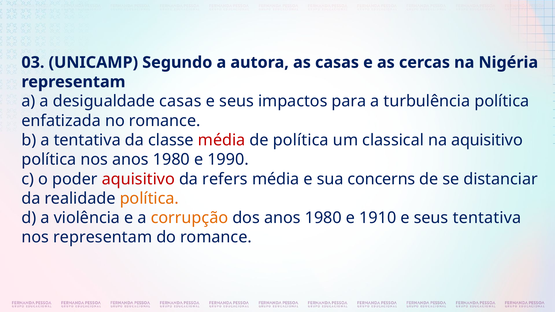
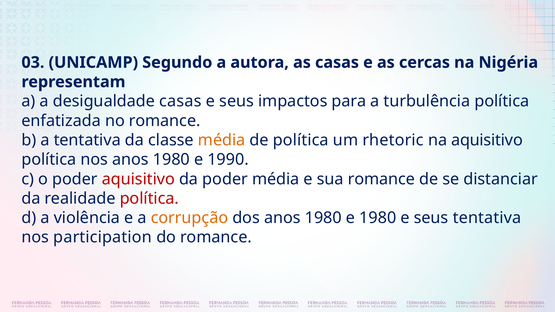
média colour: red -> orange (222, 140)
classical: classical -> rhetoric (393, 140)
da refers: refers -> poder (225, 179)
sua concerns: concerns -> romance (381, 179)
política colour: orange -> red (149, 199)
e 1910: 1910 -> 1980 (378, 218)
nos representam: representam -> participation (103, 237)
